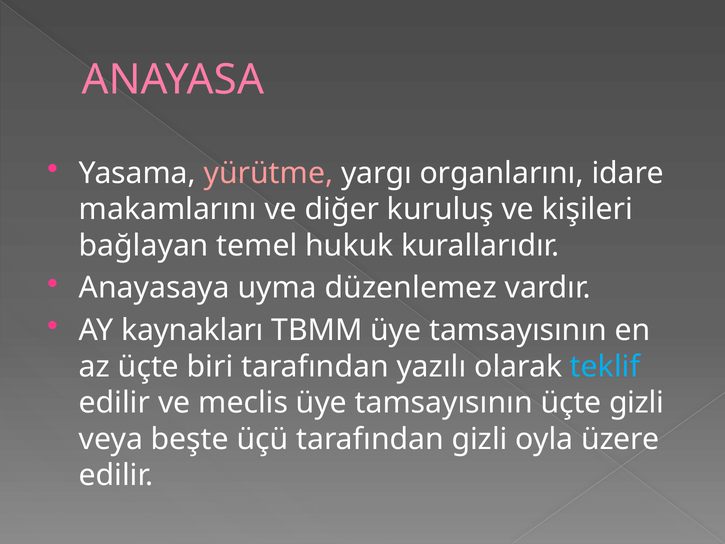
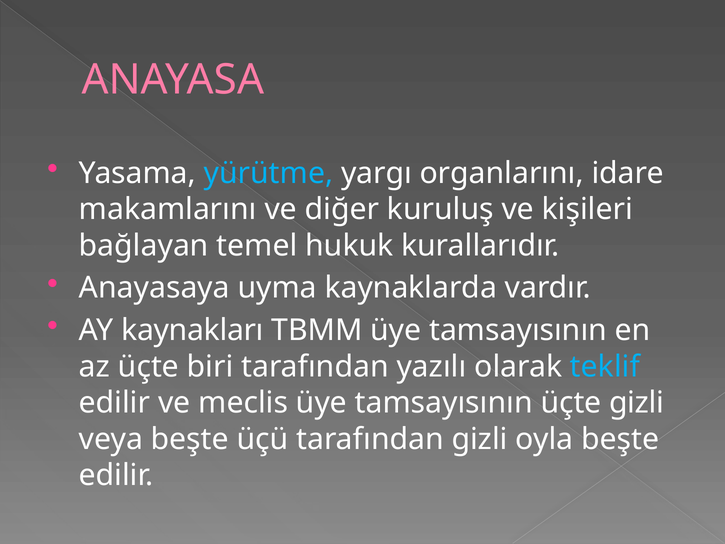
yürütme colour: pink -> light blue (269, 173)
düzenlemez: düzenlemez -> kaynaklarda (411, 288)
oyla üzere: üzere -> beşte (620, 439)
